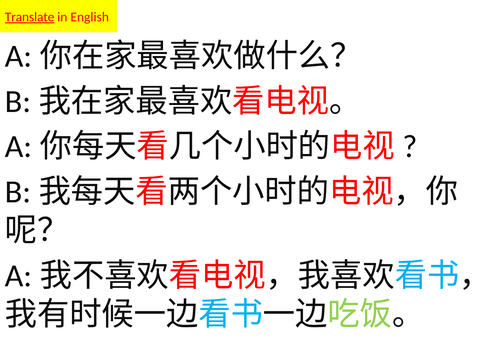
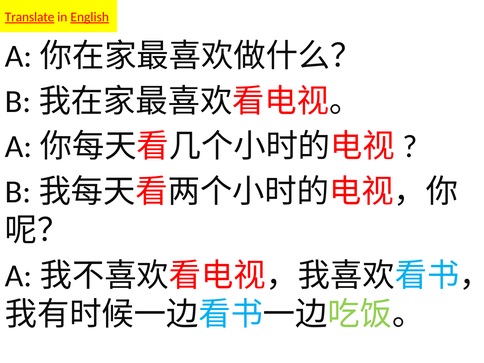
English underline: none -> present (90, 17)
